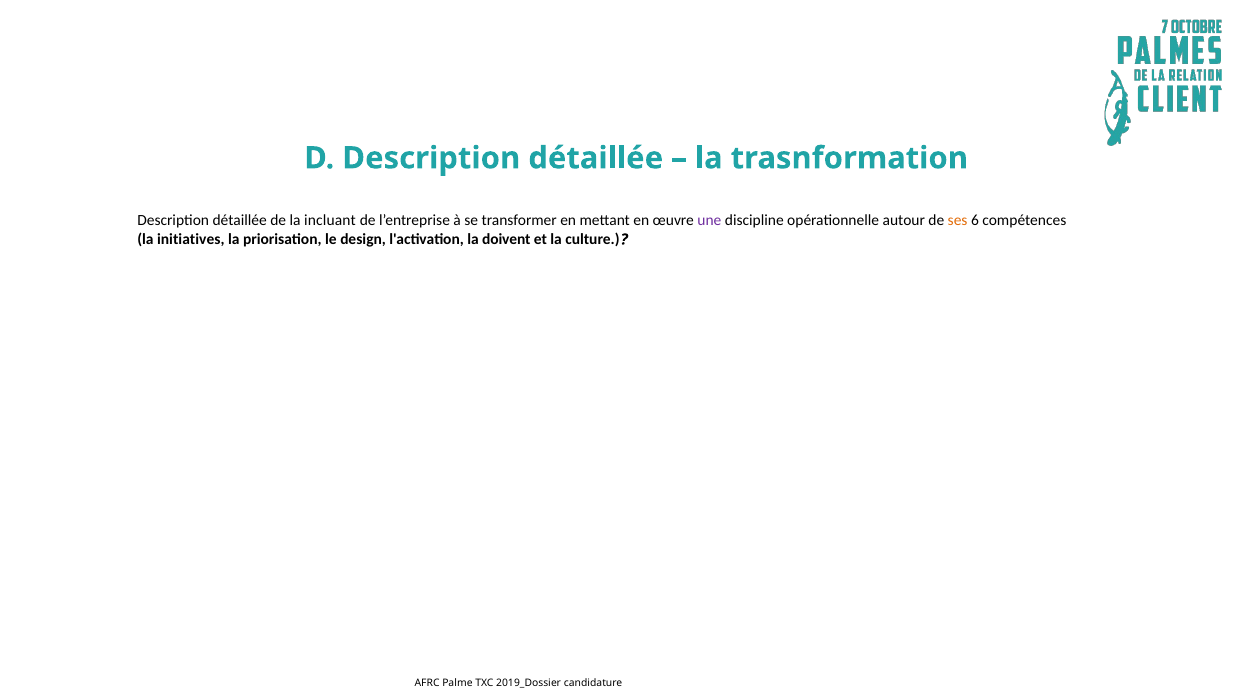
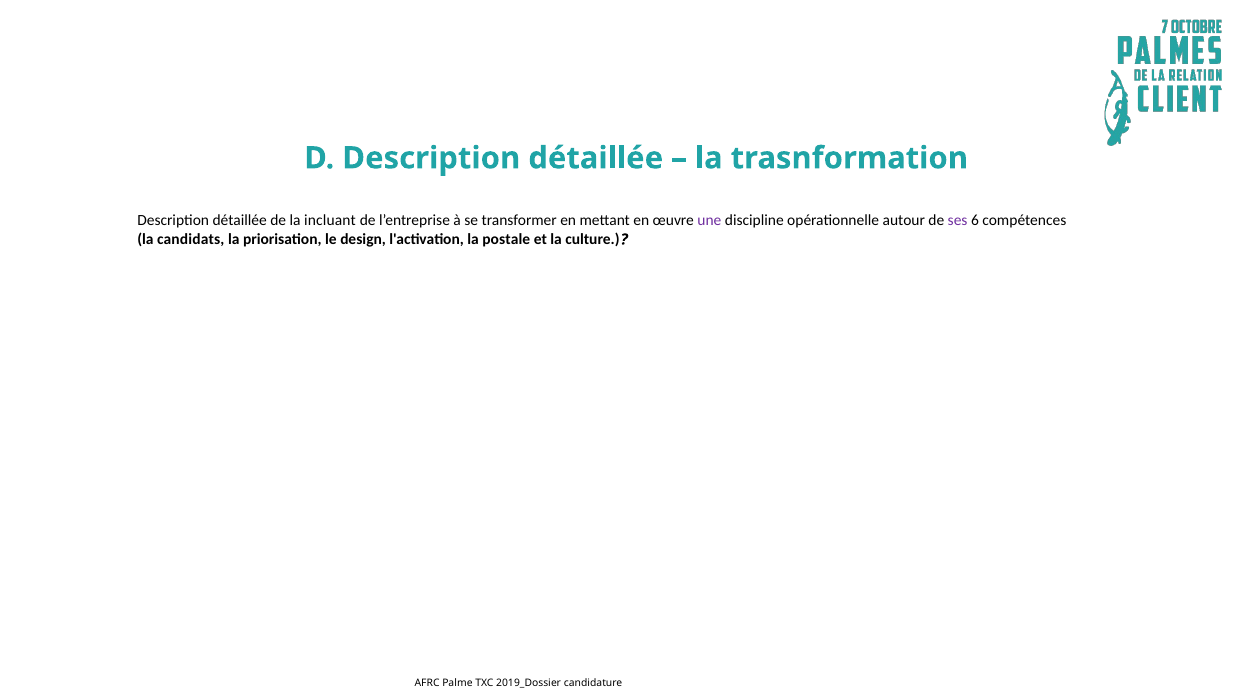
ses colour: orange -> purple (958, 221)
initiatives: initiatives -> candidats (191, 239)
doivent: doivent -> postale (506, 239)
